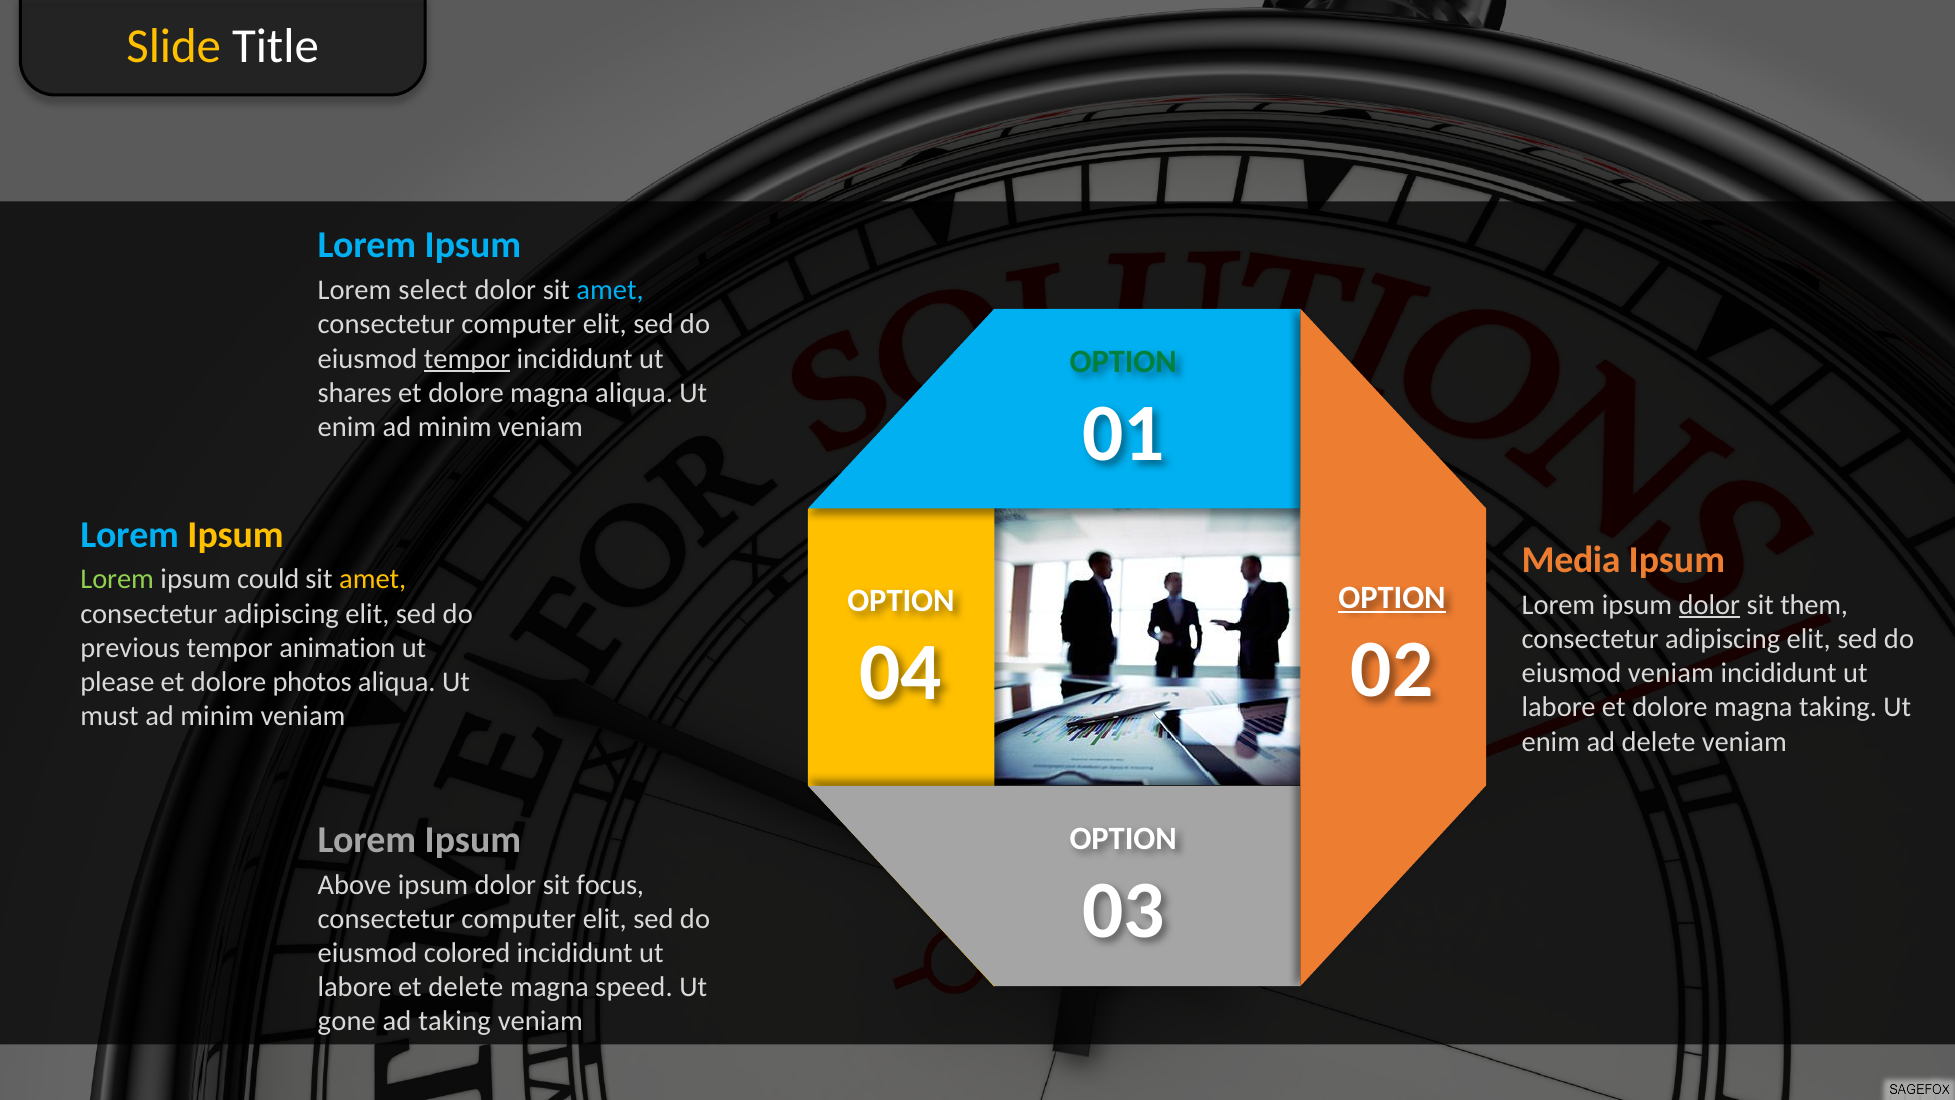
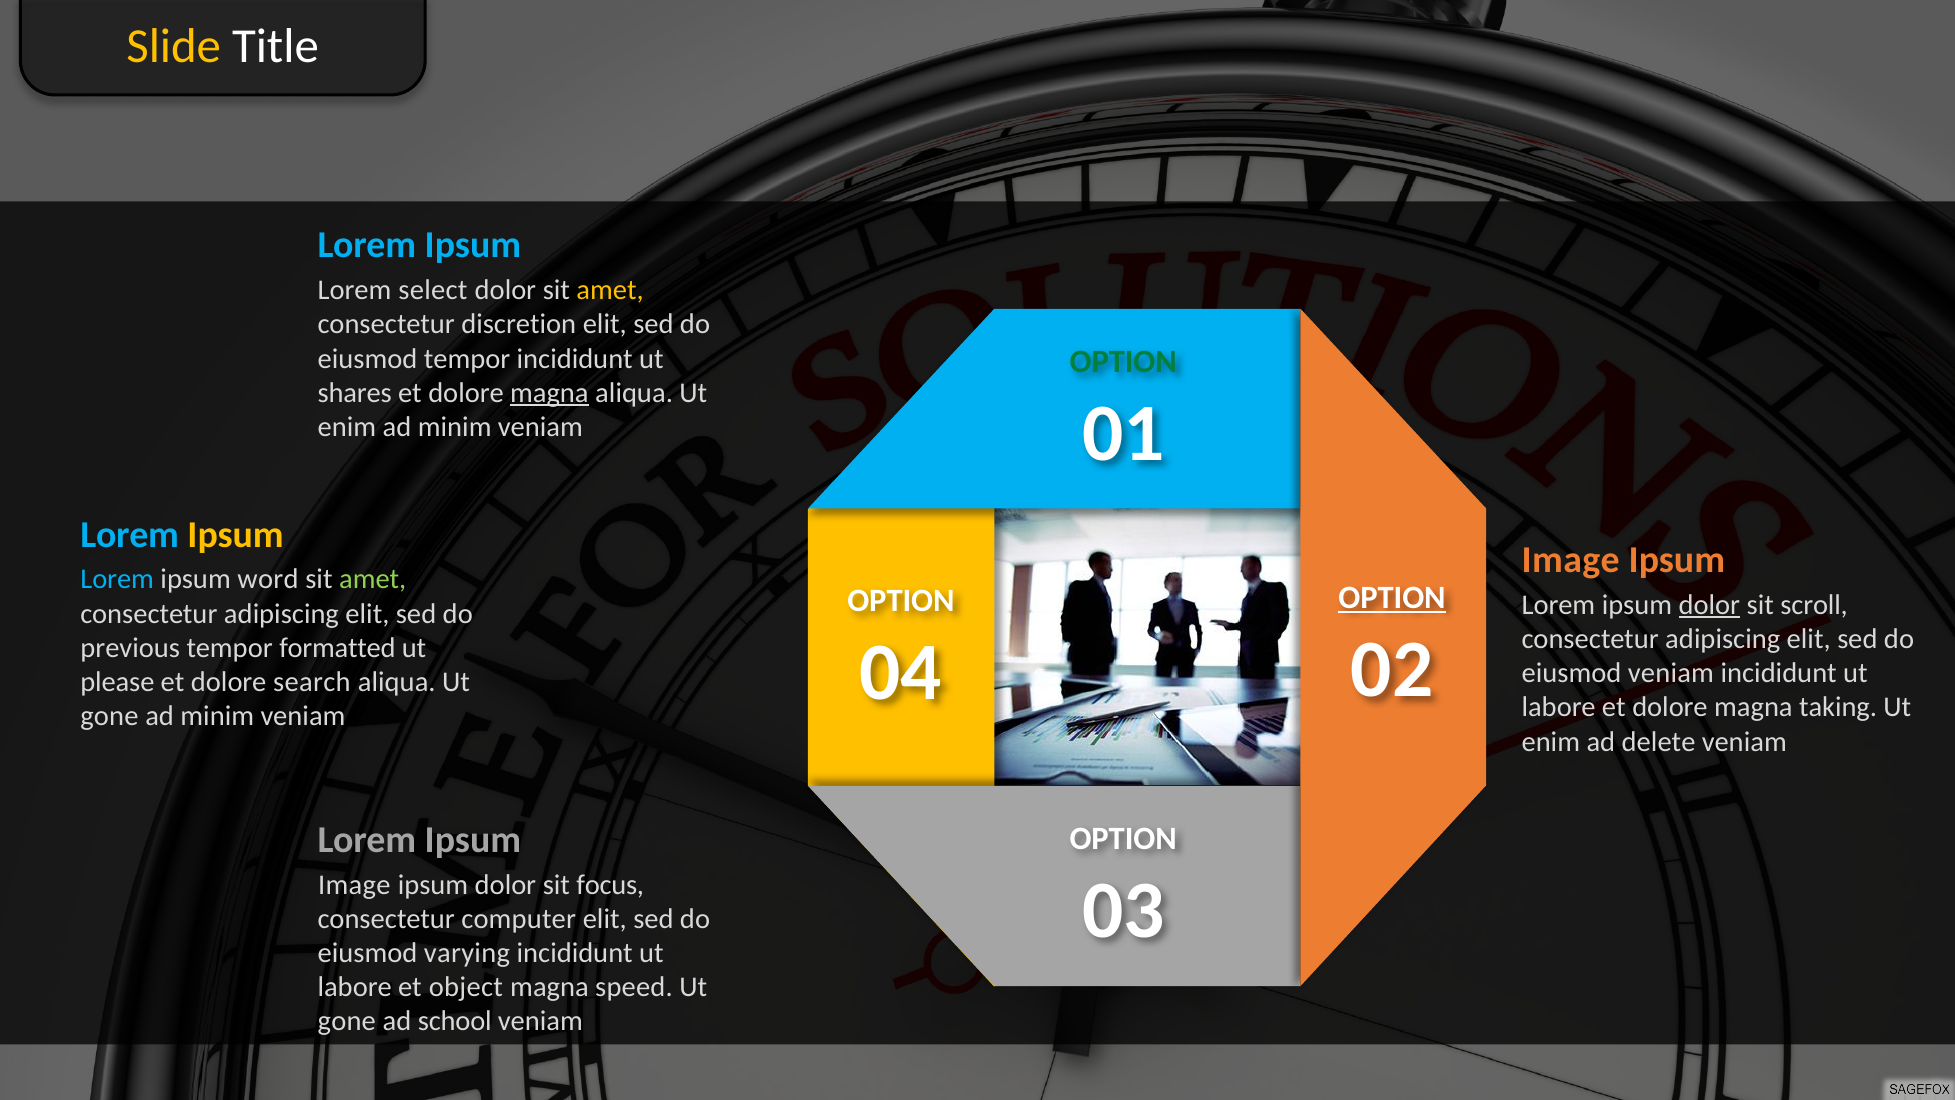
amet colour: light blue -> yellow (610, 290)
computer: computer -> discretion (519, 324)
tempor underline: present -> none (467, 359)
magna underline: none -> present (549, 393)
Media: Media -> Image (1571, 560)
Lorem colour: light green -> light blue (117, 579)
could: could -> word (268, 579)
amet colour: yellow -> light green (373, 579)
them: them -> scroll (1814, 605)
animation: animation -> formatted (337, 648)
photos: photos -> search (312, 682)
must: must -> gone (109, 716)
Above: Above -> Image (354, 884)
colored: colored -> varying (467, 953)
et delete: delete -> object (466, 987)
ad taking: taking -> school (455, 1021)
